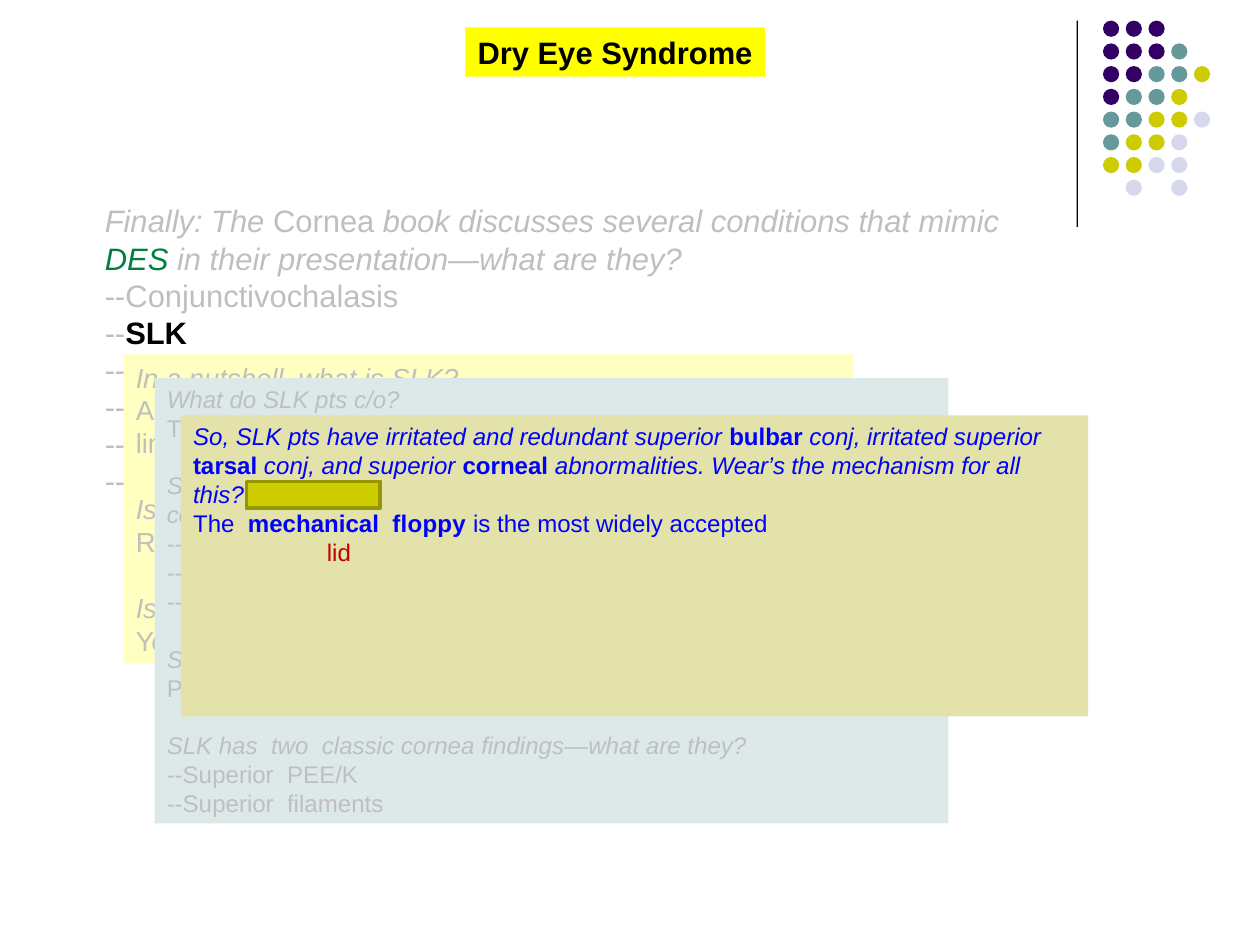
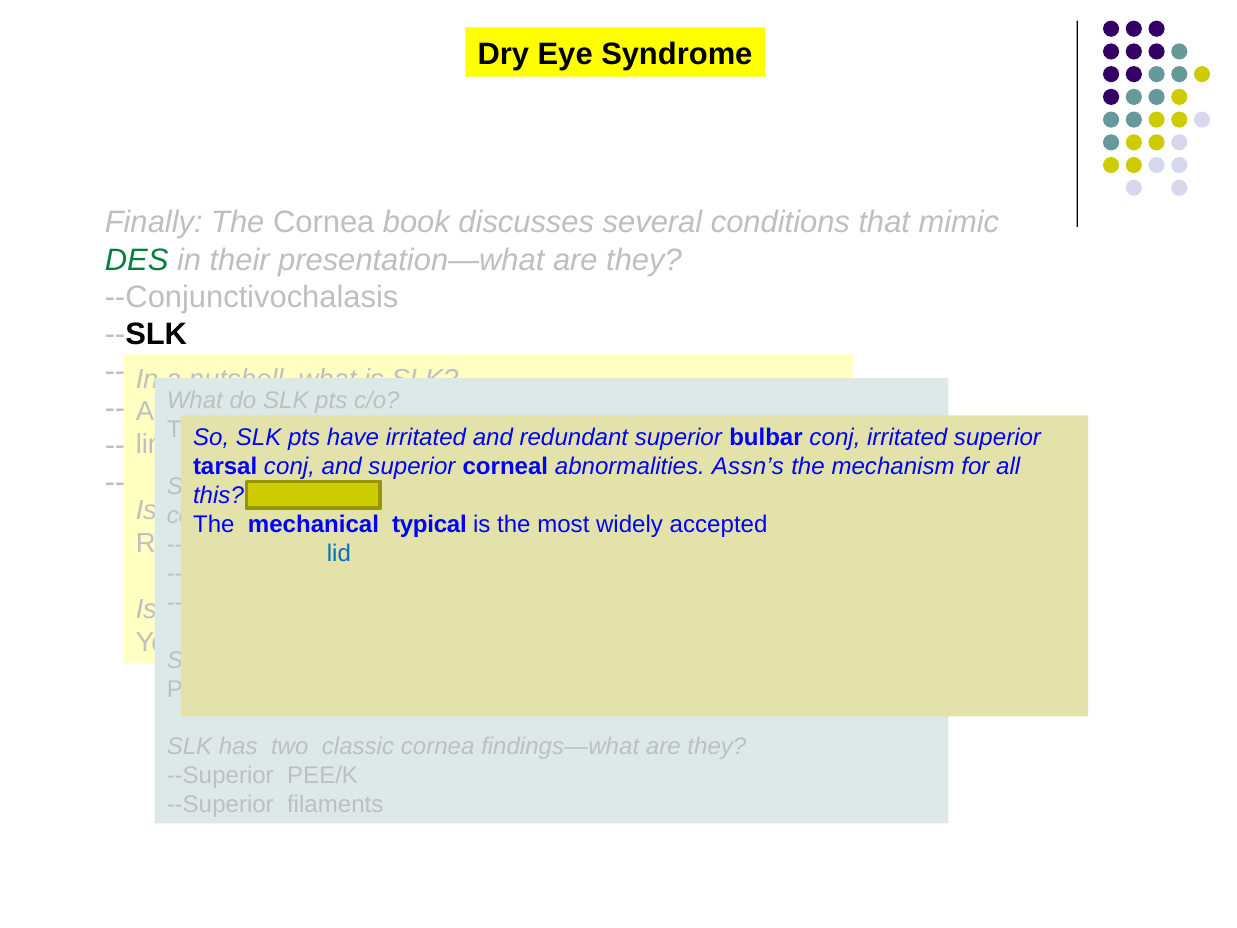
Wear’s: Wear’s -> Assn’s (748, 466)
floppy: floppy -> typical (429, 524)
lid colour: red -> blue (339, 553)
